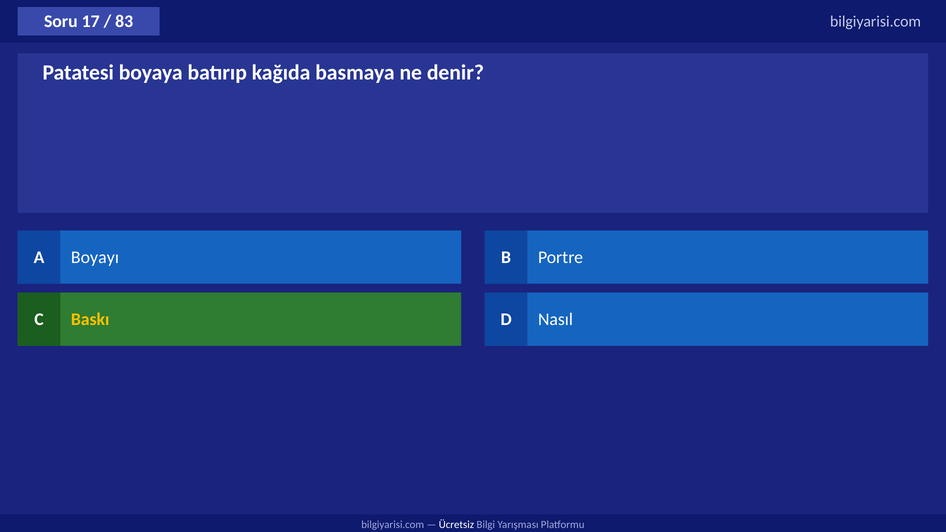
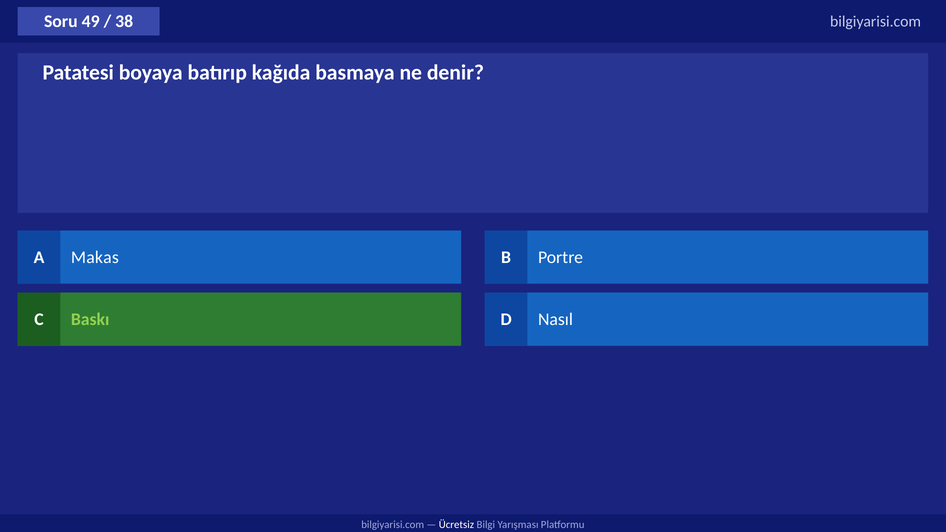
17: 17 -> 49 (91, 22)
83: 83 -> 38 (124, 22)
Boyayı: Boyayı -> Makas (95, 257)
Baskı colour: yellow -> light green (90, 319)
